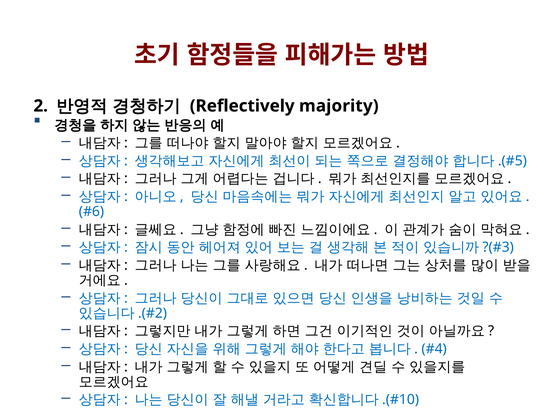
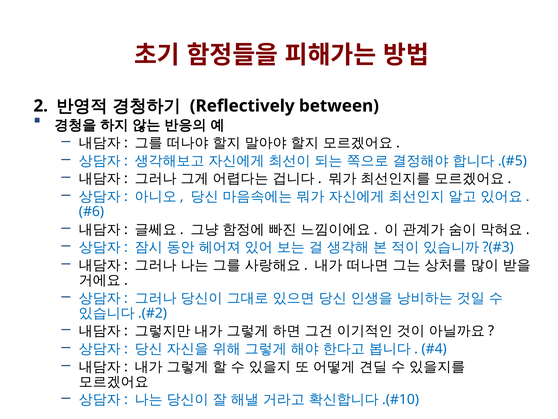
majority: majority -> between (339, 106)
